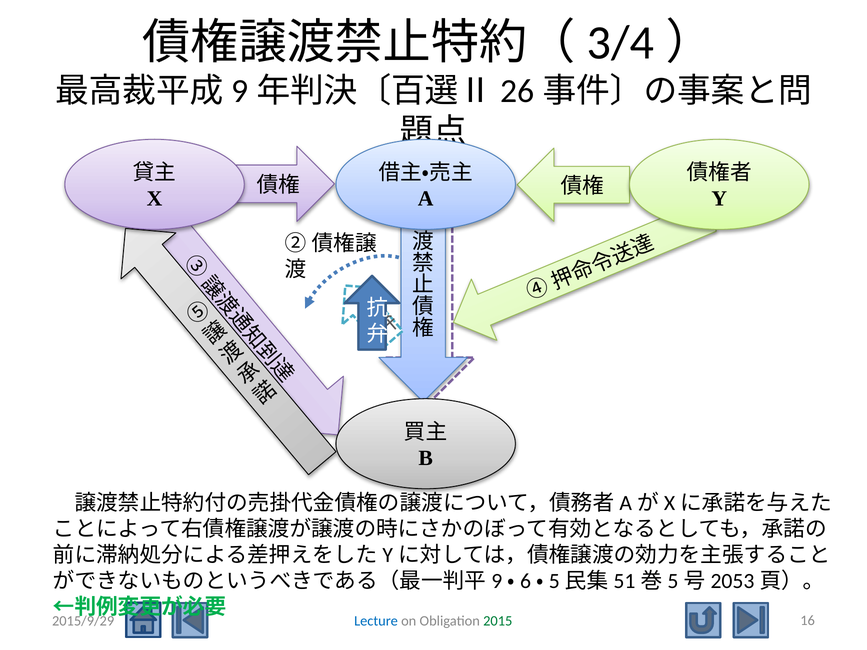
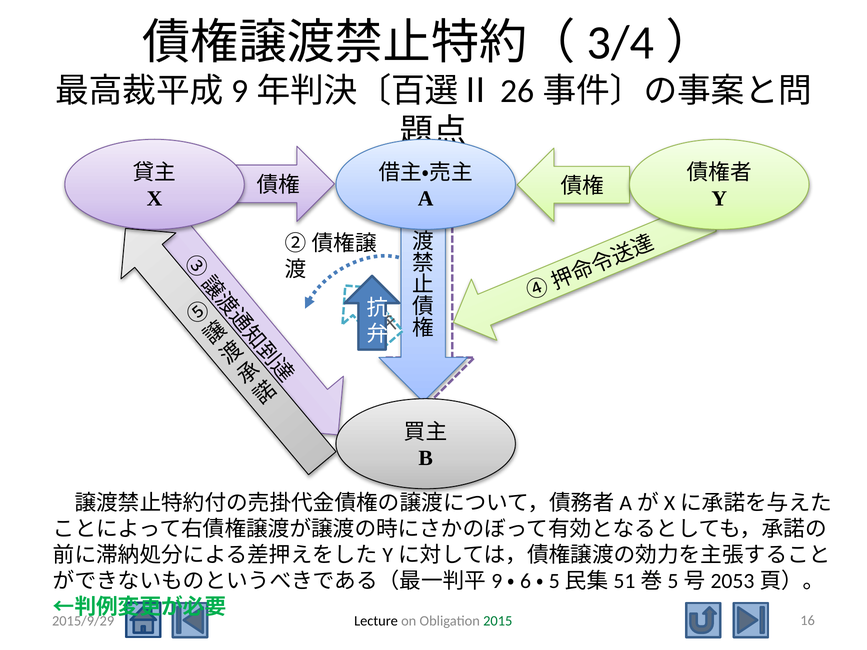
Lecture colour: blue -> black (376, 621)
